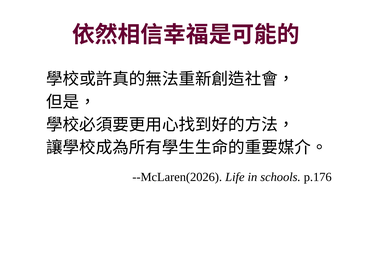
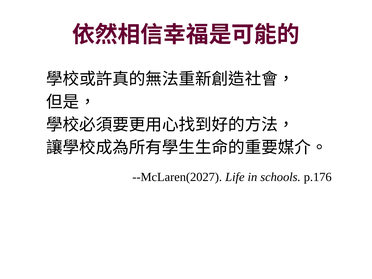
--McLaren(2026: --McLaren(2026 -> --McLaren(2027 (177, 177)
